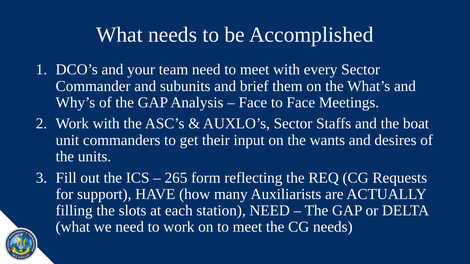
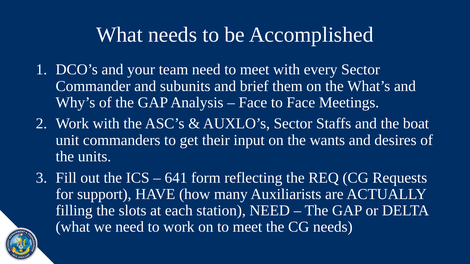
265: 265 -> 641 (176, 178)
